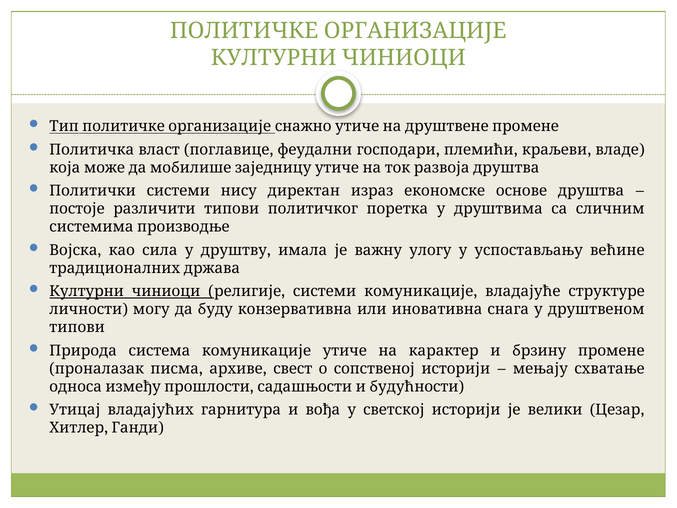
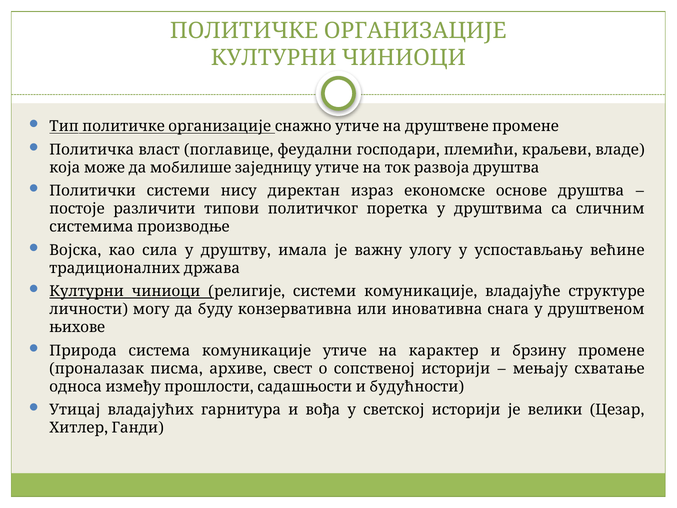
типови: типови -> њихове (77, 327)
